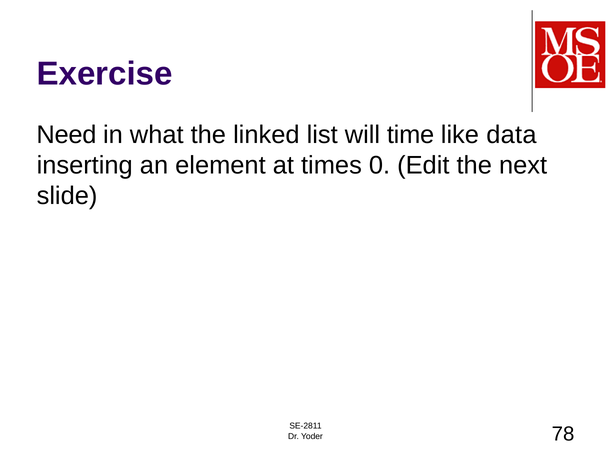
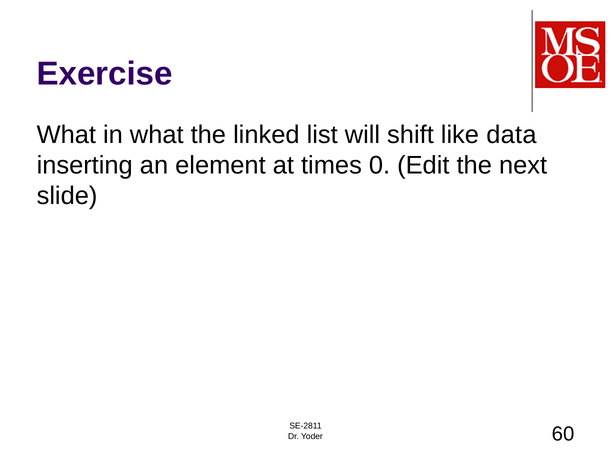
Need: Need -> What (66, 135)
time: time -> shift (410, 135)
78: 78 -> 60 (563, 434)
